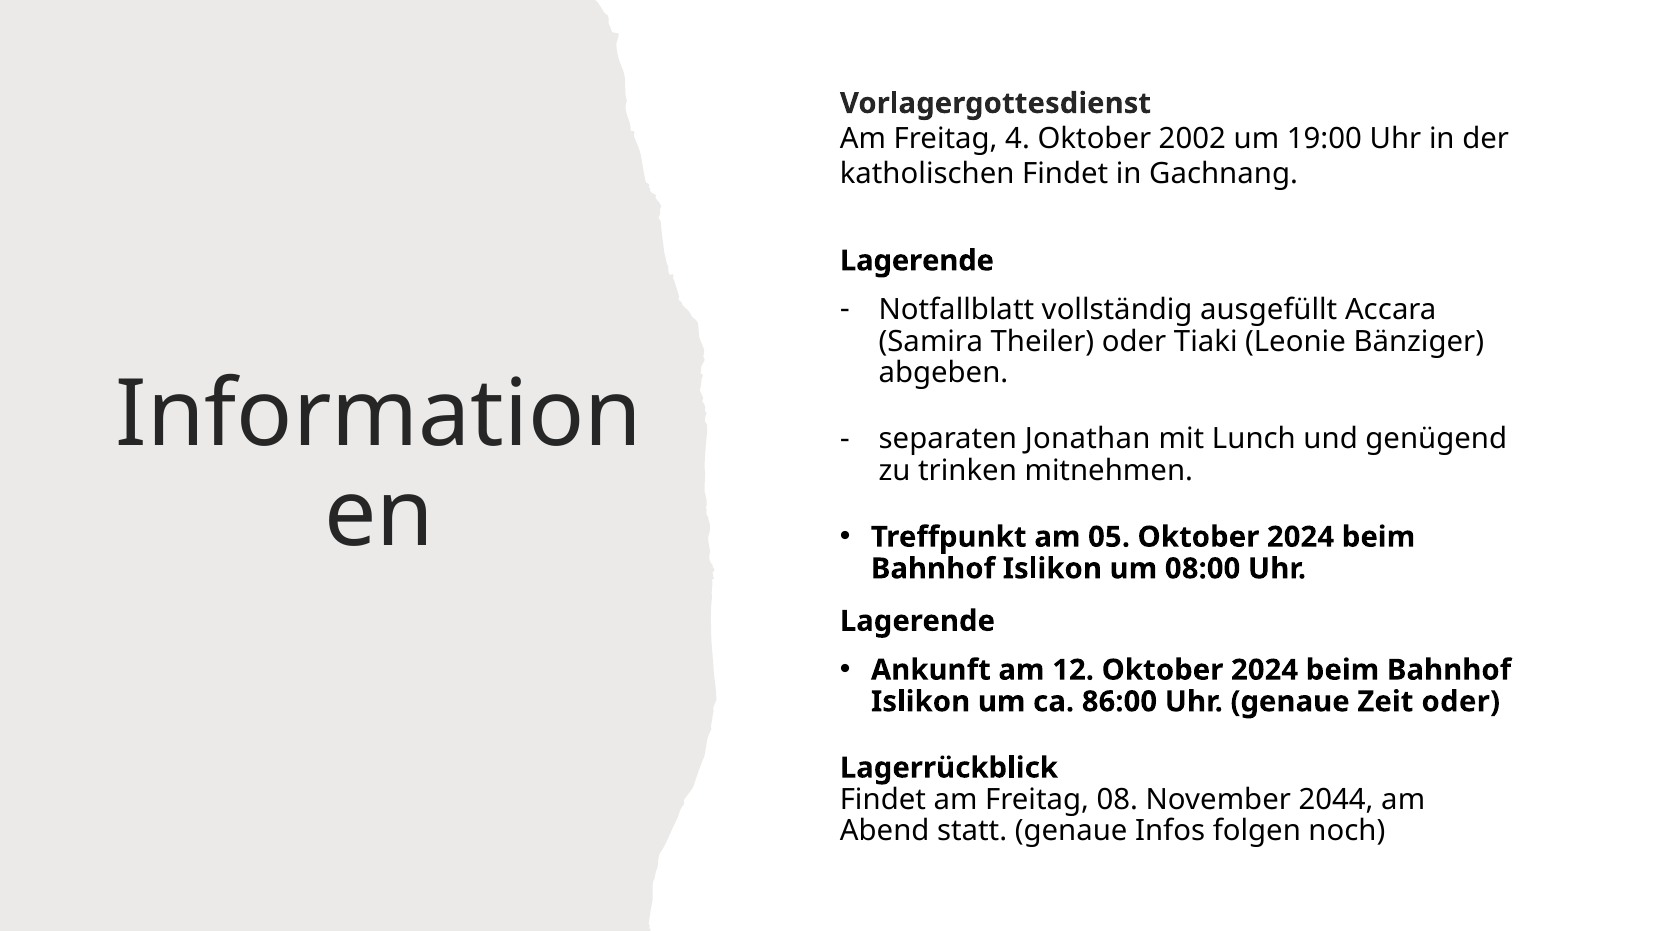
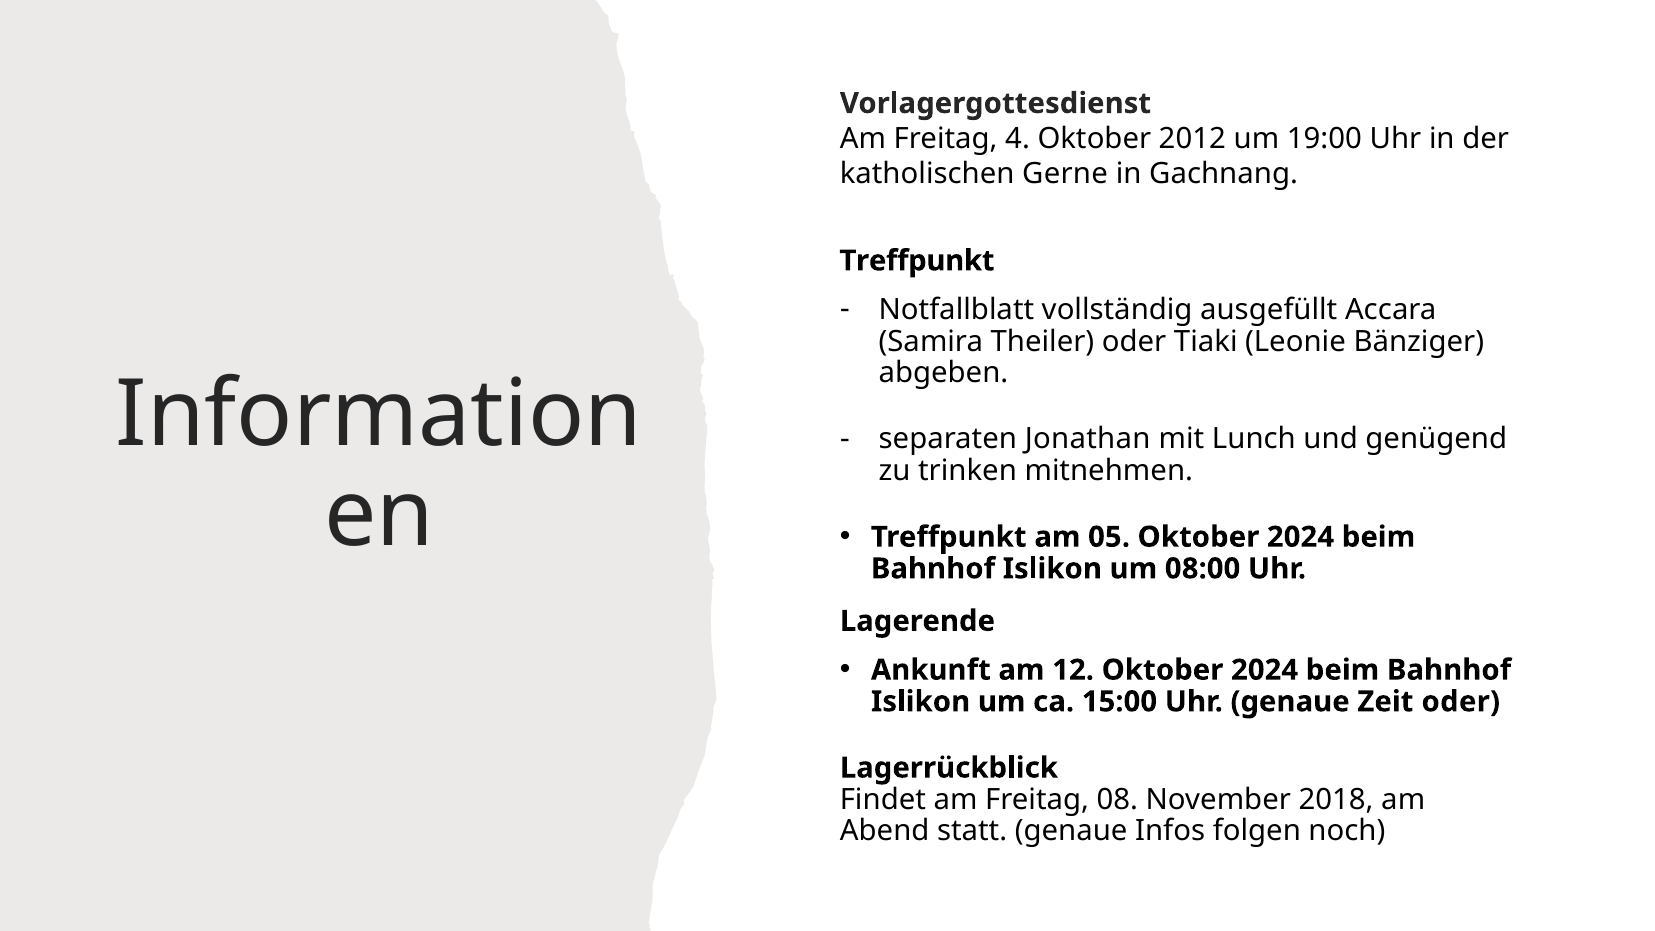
2002: 2002 -> 2012 (1192, 139)
katholischen Findet: Findet -> Gerne (1065, 174)
Lagerende: Lagerende -> Treffpunkt (917, 261)
86:00: 86:00 -> 15:00 (1119, 702)
2044: 2044 -> 2018 (1336, 799)
